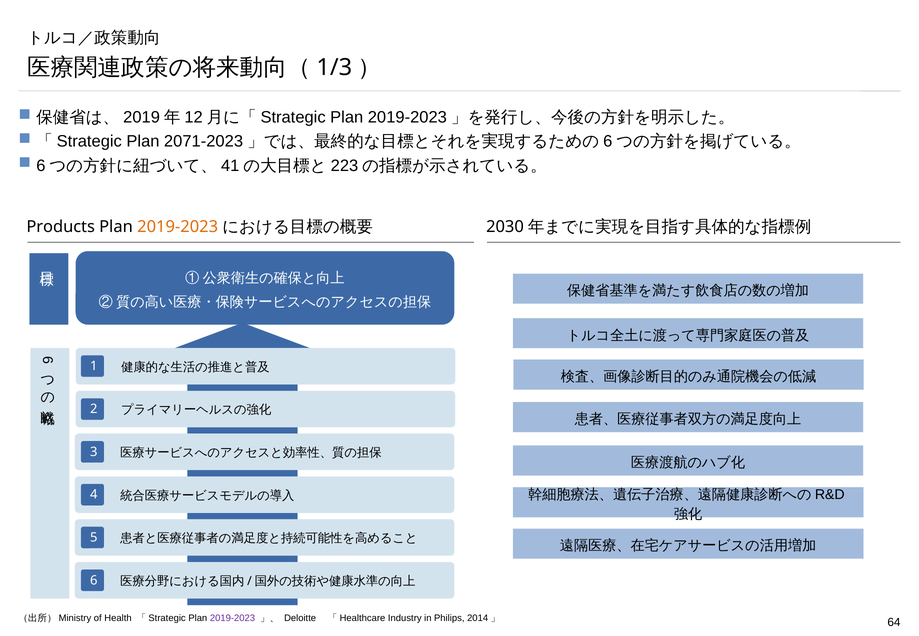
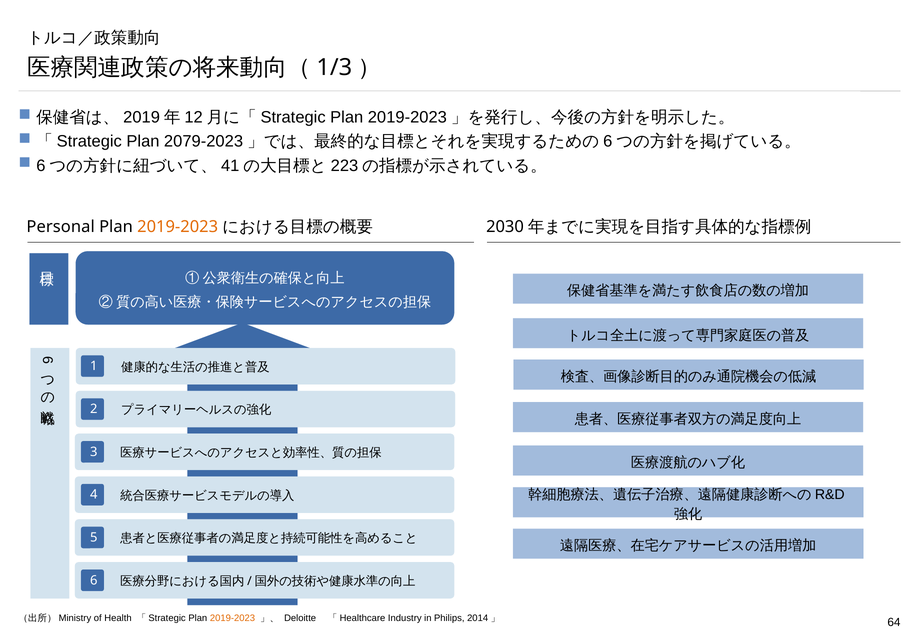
2071-2023: 2071-2023 -> 2079-2023 (204, 141)
Products: Products -> Personal (61, 227)
2019-2023 colour: purple -> orange (232, 618)
